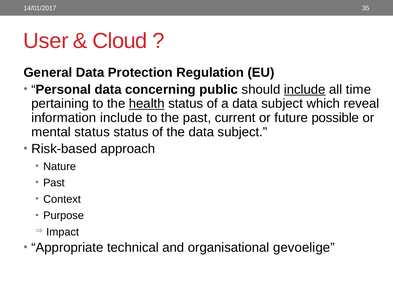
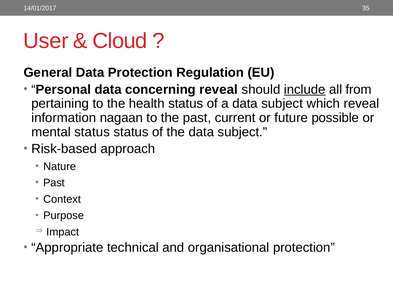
concerning public: public -> reveal (219, 89)
time: time -> from (359, 89)
health underline: present -> none (147, 104)
information include: include -> nagaan (121, 118)
organisational gevoelige: gevoelige -> protection (304, 247)
